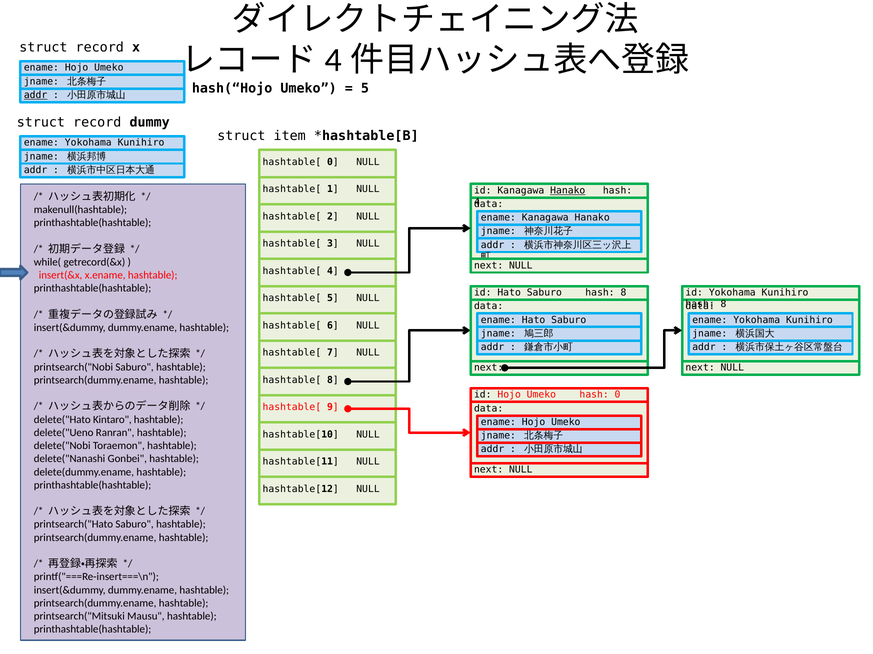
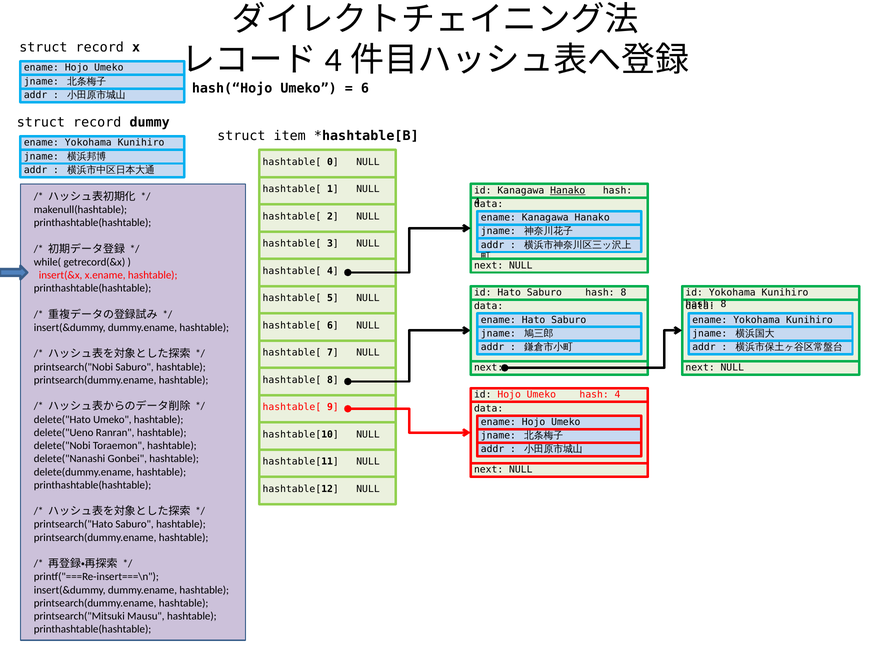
5: 5 -> 6 (365, 88)
addr underline: present -> none (36, 95)
Umeko hash 0: 0 -> 4 (618, 395)
delete("Hato Kintaro: Kintaro -> Umeko (112, 420)
